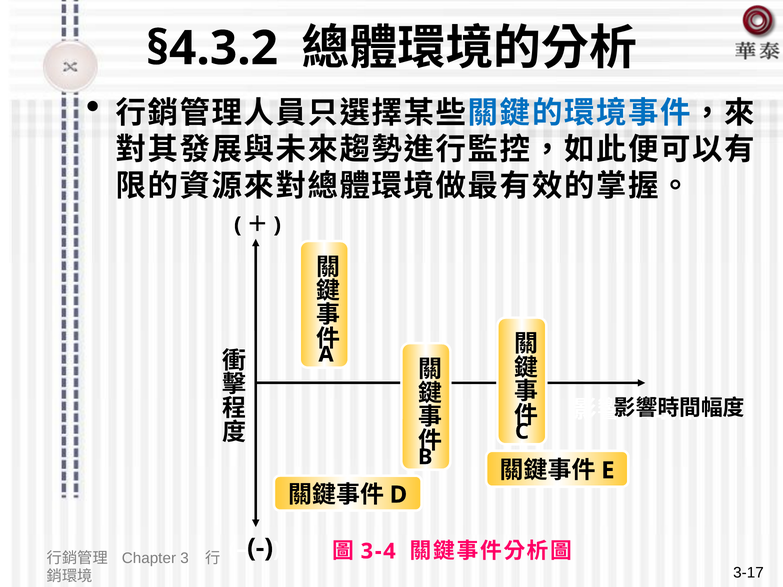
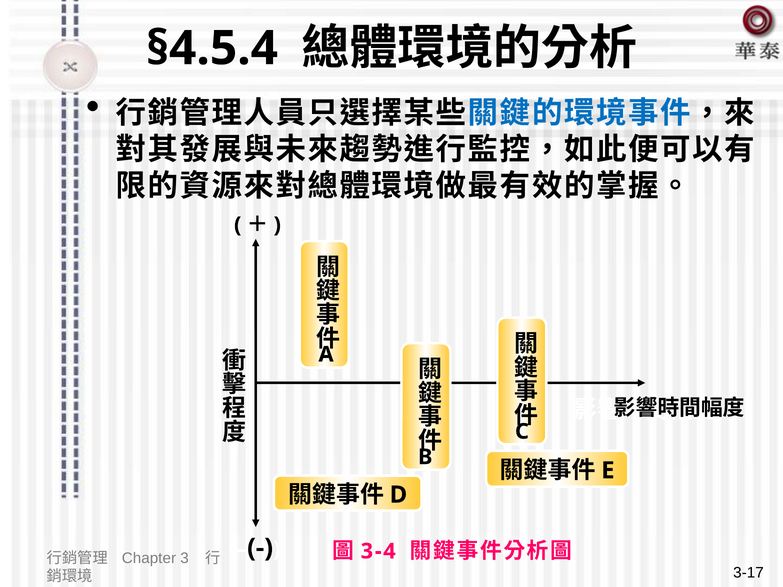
§4.3.2: §4.3.2 -> §4.5.4 (212, 48)
